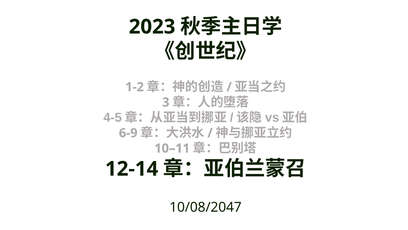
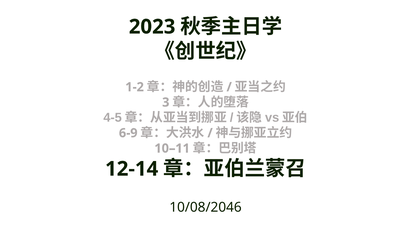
10/08/2047: 10/08/2047 -> 10/08/2046 (206, 207)
